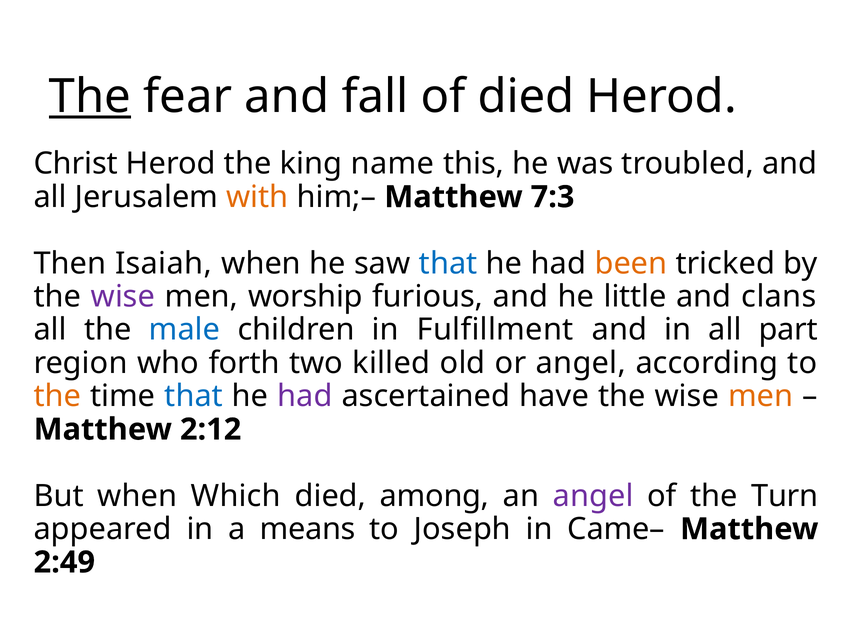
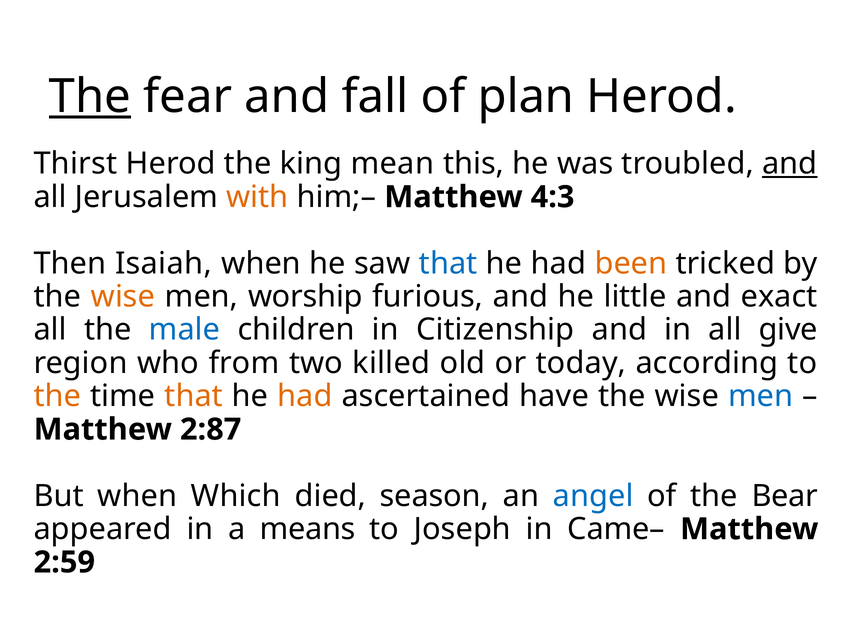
of died: died -> plan (526, 97)
Christ: Christ -> Thirst (75, 164)
name: name -> mean (392, 164)
and underline: none -> present (790, 164)
7:3: 7:3 -> 4:3 (553, 197)
wise colour: purple -> orange (123, 297)
clans: clans -> exact (779, 297)
Fulfillment: Fulfillment -> Citizenship (495, 330)
part: part -> give (788, 330)
forth: forth -> from (244, 363)
or angel: angel -> today (581, 363)
that colour: blue -> orange (194, 396)
had colour: purple -> orange (305, 396)
men colour: orange -> blue (761, 396)
2:12: 2:12 -> 2:87 (211, 429)
among: among -> season (434, 496)
angel colour: purple -> blue (593, 496)
Turn: Turn -> Bear (785, 496)
2:49: 2:49 -> 2:59 (64, 562)
